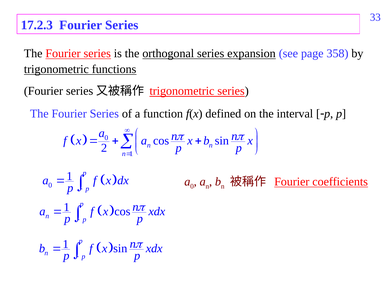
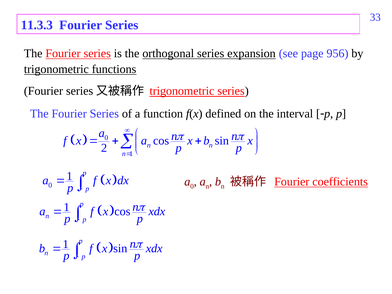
17.2.3: 17.2.3 -> 11.3.3 (37, 25)
358: 358 -> 956 (337, 53)
